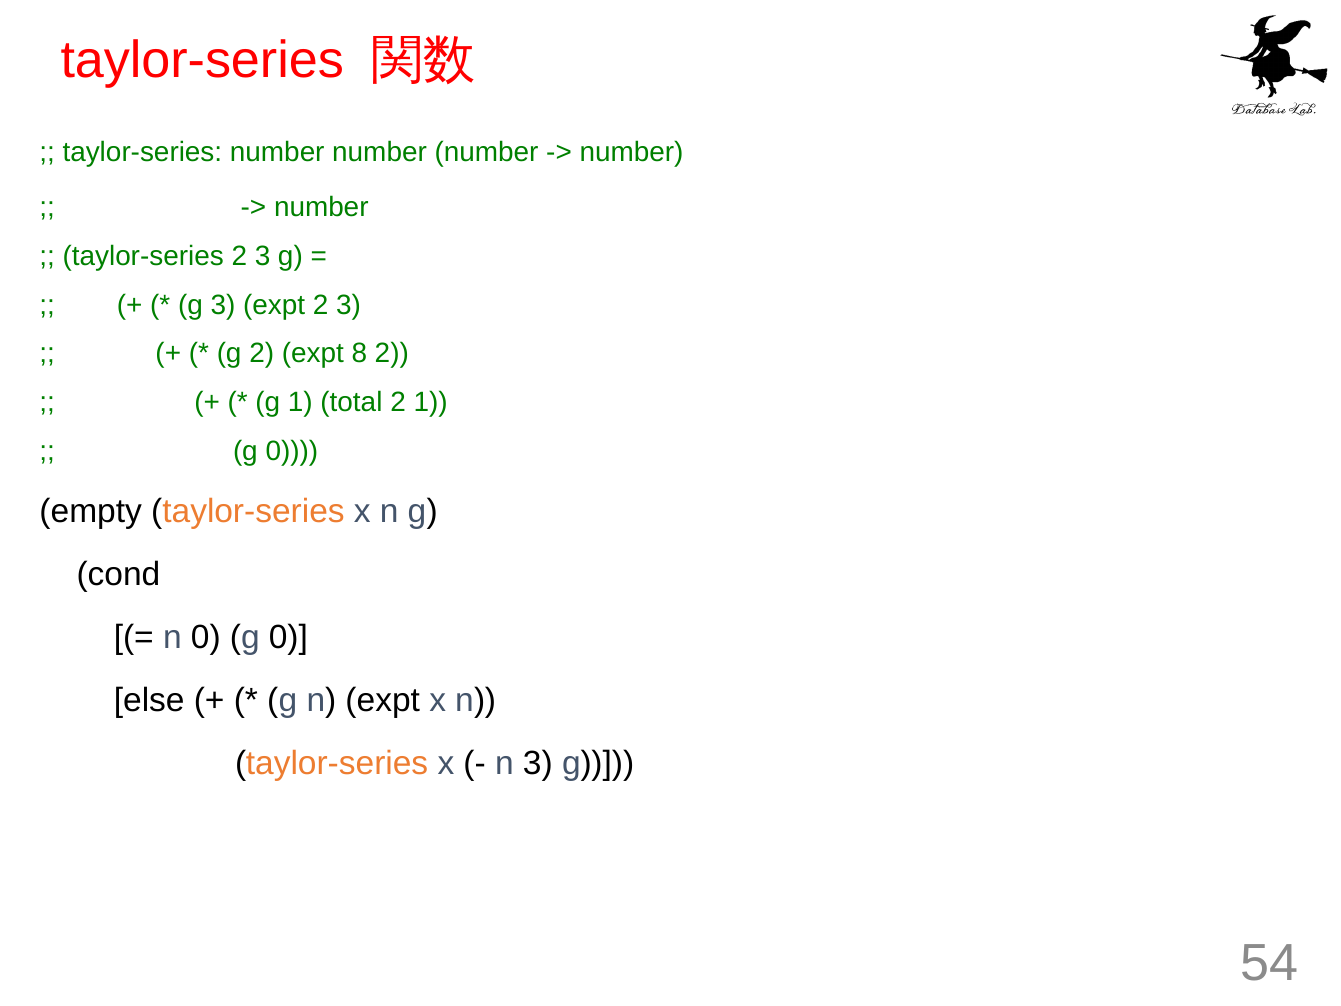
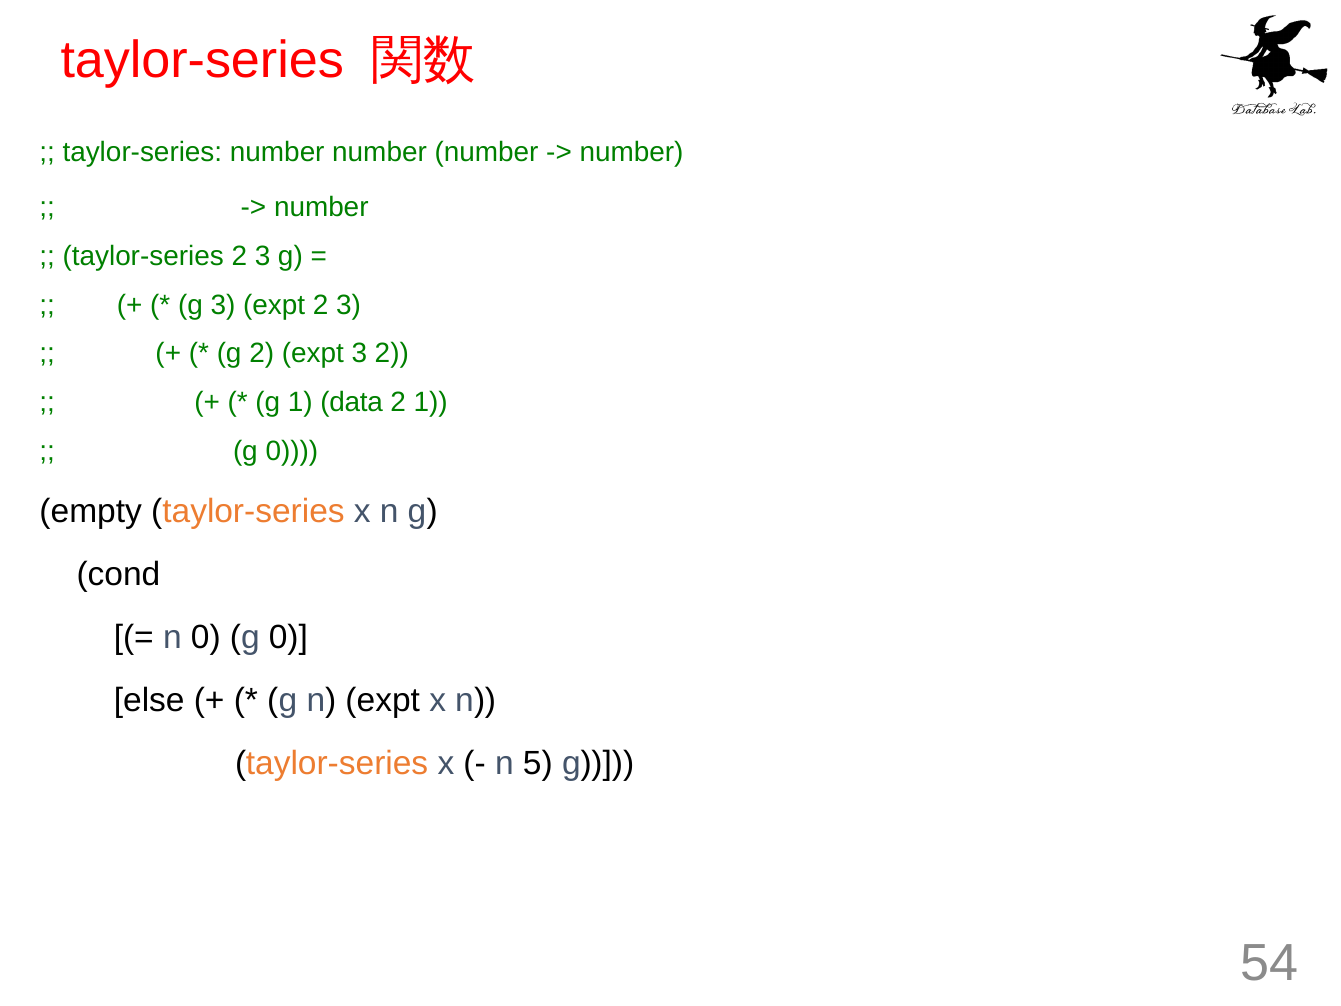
expt 8: 8 -> 3 (359, 354)
total: total -> data (352, 402)
n 3: 3 -> 5 (538, 763)
